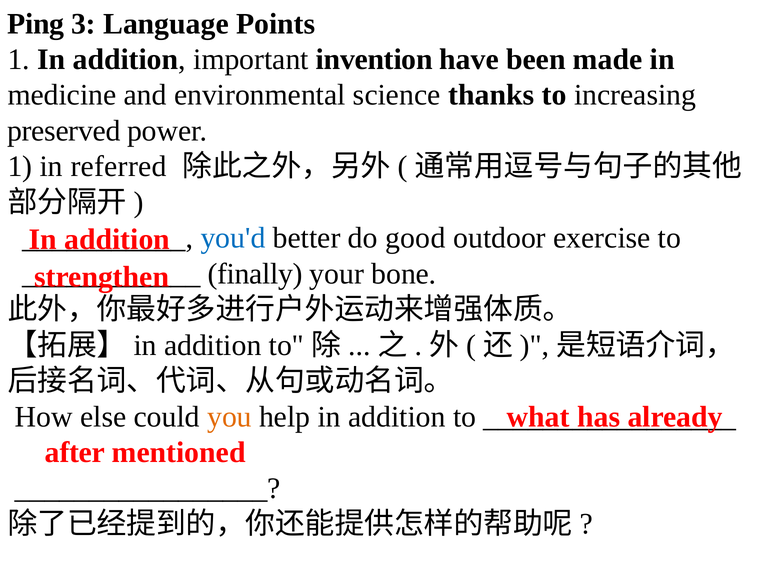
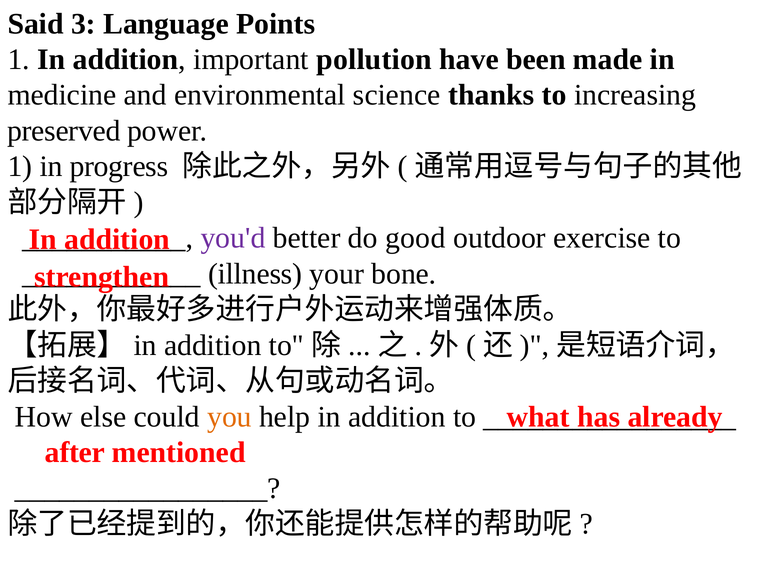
Ping: Ping -> Said (36, 24)
invention: invention -> pollution (374, 59)
referred: referred -> progress (119, 167)
you'd colour: blue -> purple (233, 238)
finally: finally -> illness (255, 274)
